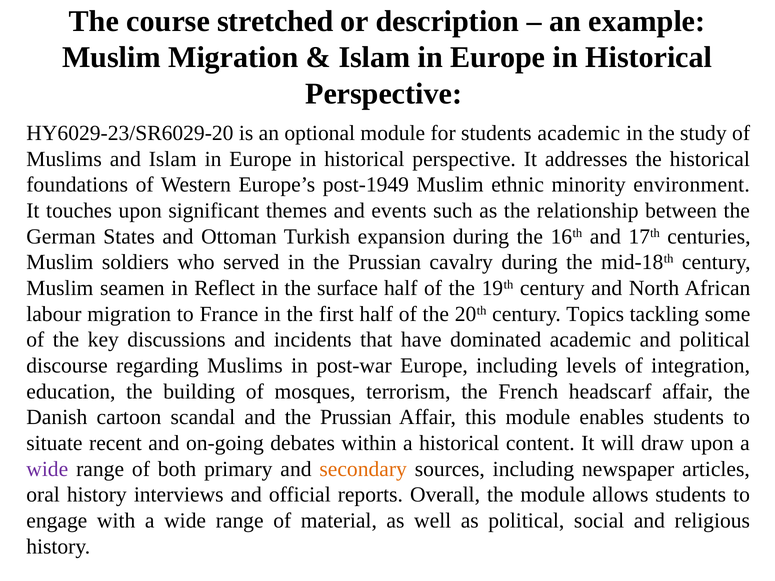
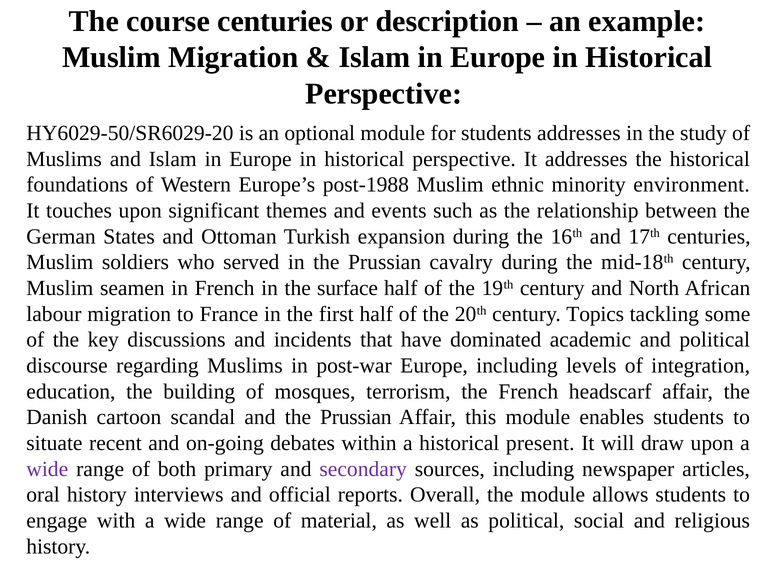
course stretched: stretched -> centuries (275, 21)
HY6029-23/SR6029-20: HY6029-23/SR6029-20 -> HY6029-50/SR6029-20 (130, 133)
students academic: academic -> addresses (579, 133)
post-1949: post-1949 -> post-1988 (366, 185)
in Reflect: Reflect -> French (225, 288)
content: content -> present (540, 443)
secondary colour: orange -> purple (363, 469)
